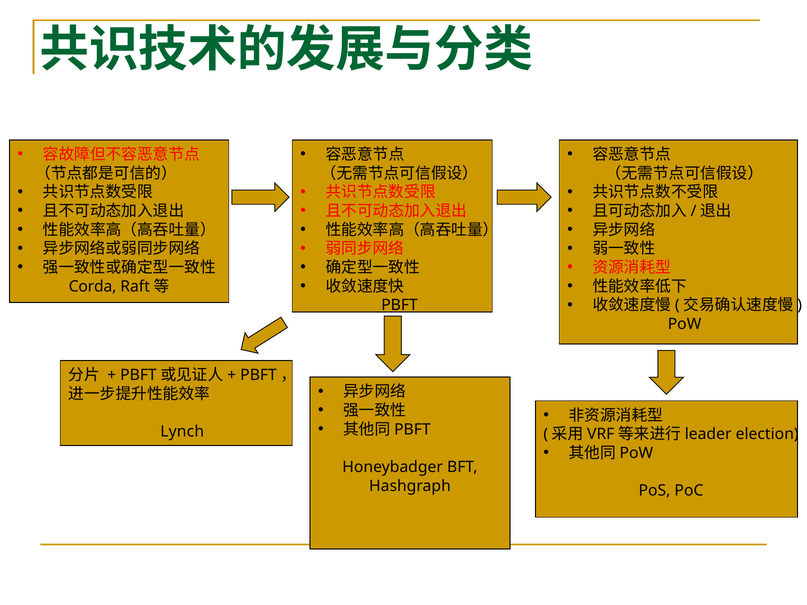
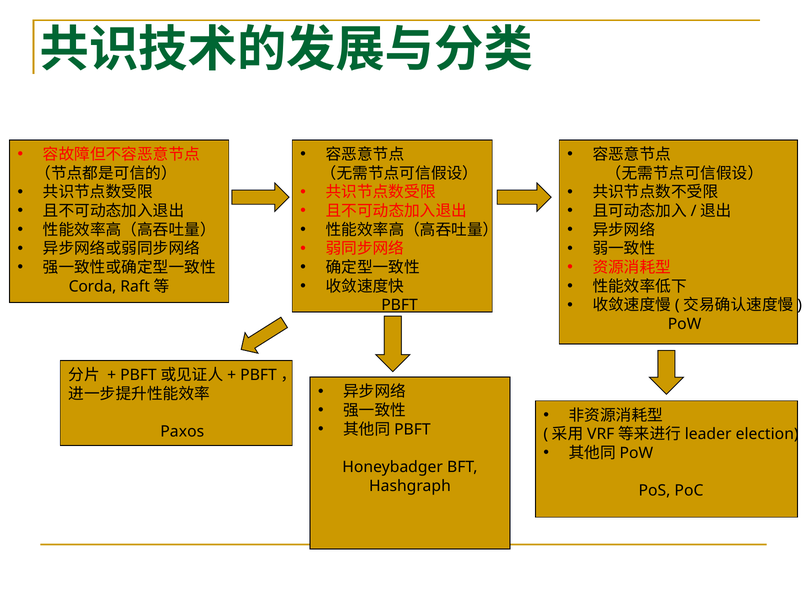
Lynch: Lynch -> Paxos (182, 432)
